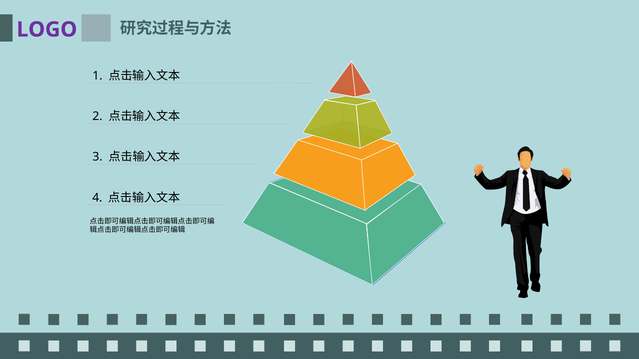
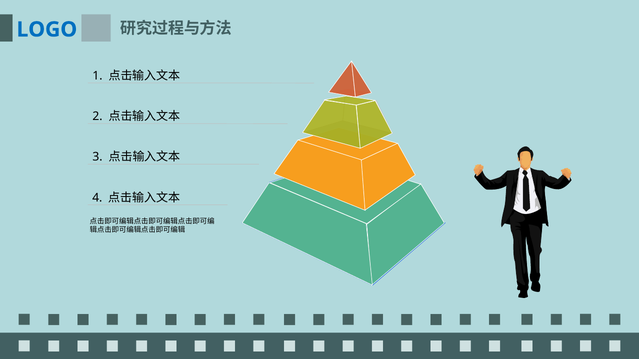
LOGO colour: purple -> blue (47, 30)
